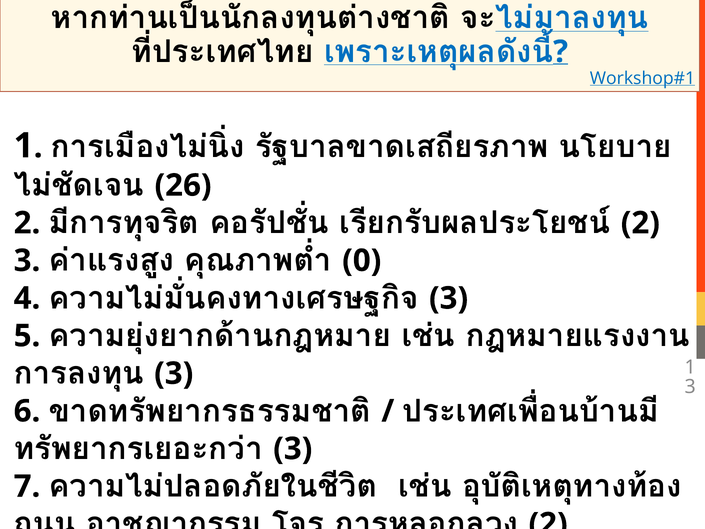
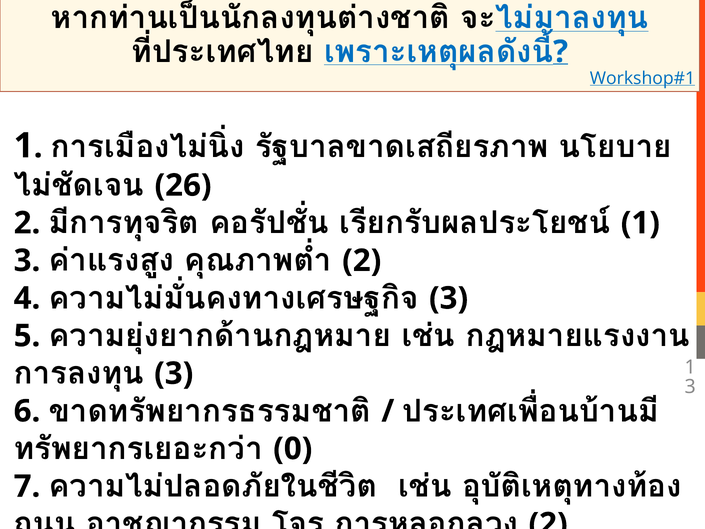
2: 2 -> 1 (640, 223)
0: 0 -> 2 (362, 261)
3: 3 -> 0 (293, 449)
